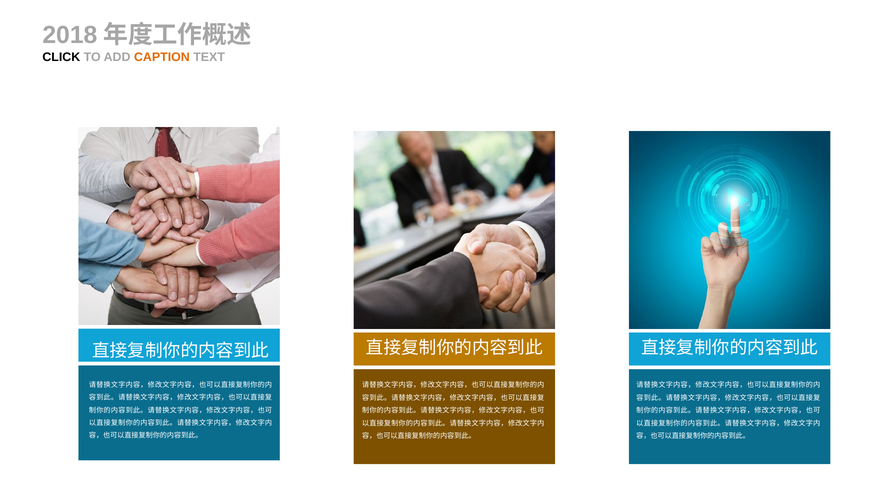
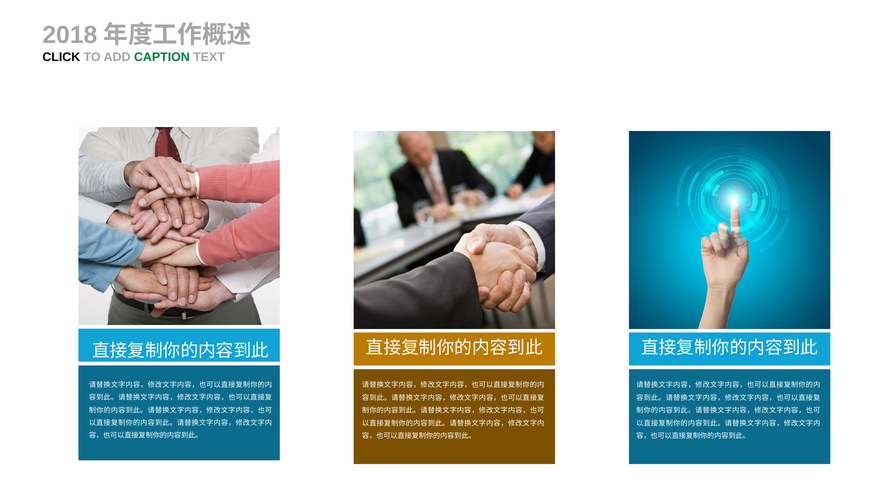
CAPTION colour: orange -> green (162, 57)
